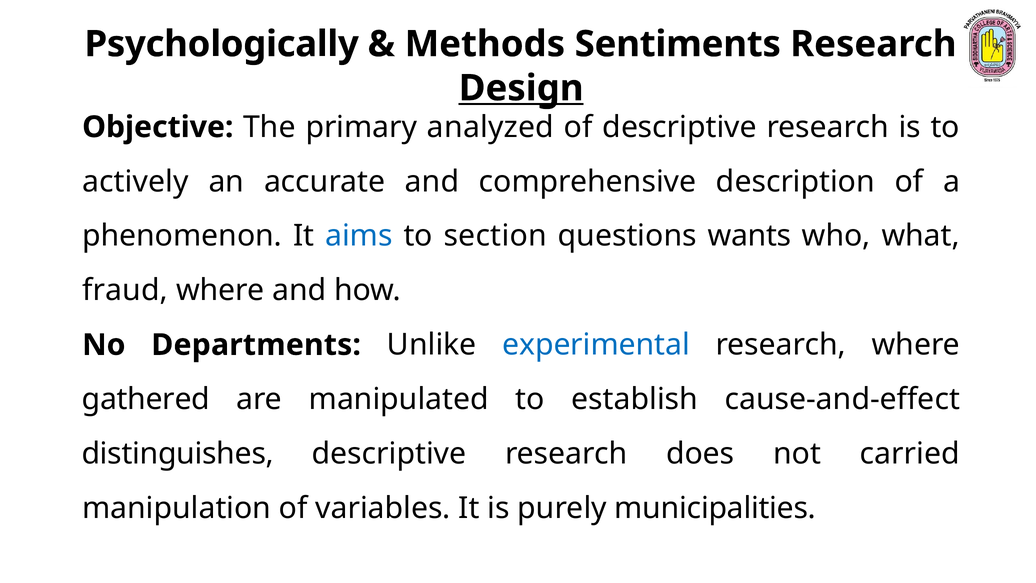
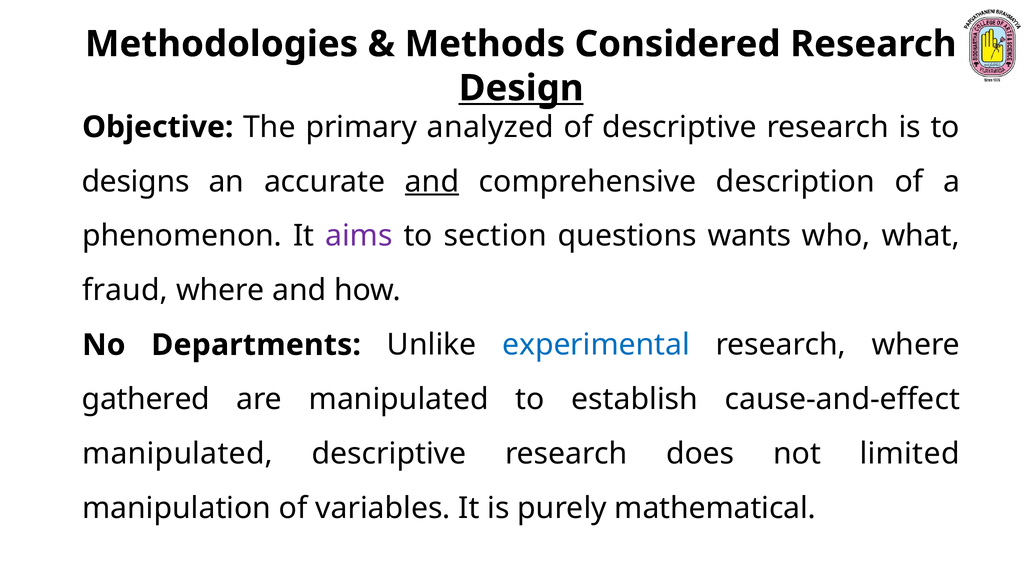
Psychologically: Psychologically -> Methodologies (222, 44)
Sentiments: Sentiments -> Considered (678, 44)
actively: actively -> designs (136, 181)
and underline: none -> present (432, 181)
aims colour: blue -> purple (359, 236)
distinguishes: distinguishes -> manipulated (178, 454)
carried: carried -> limited (910, 454)
municipalities: municipalities -> mathematical (715, 508)
